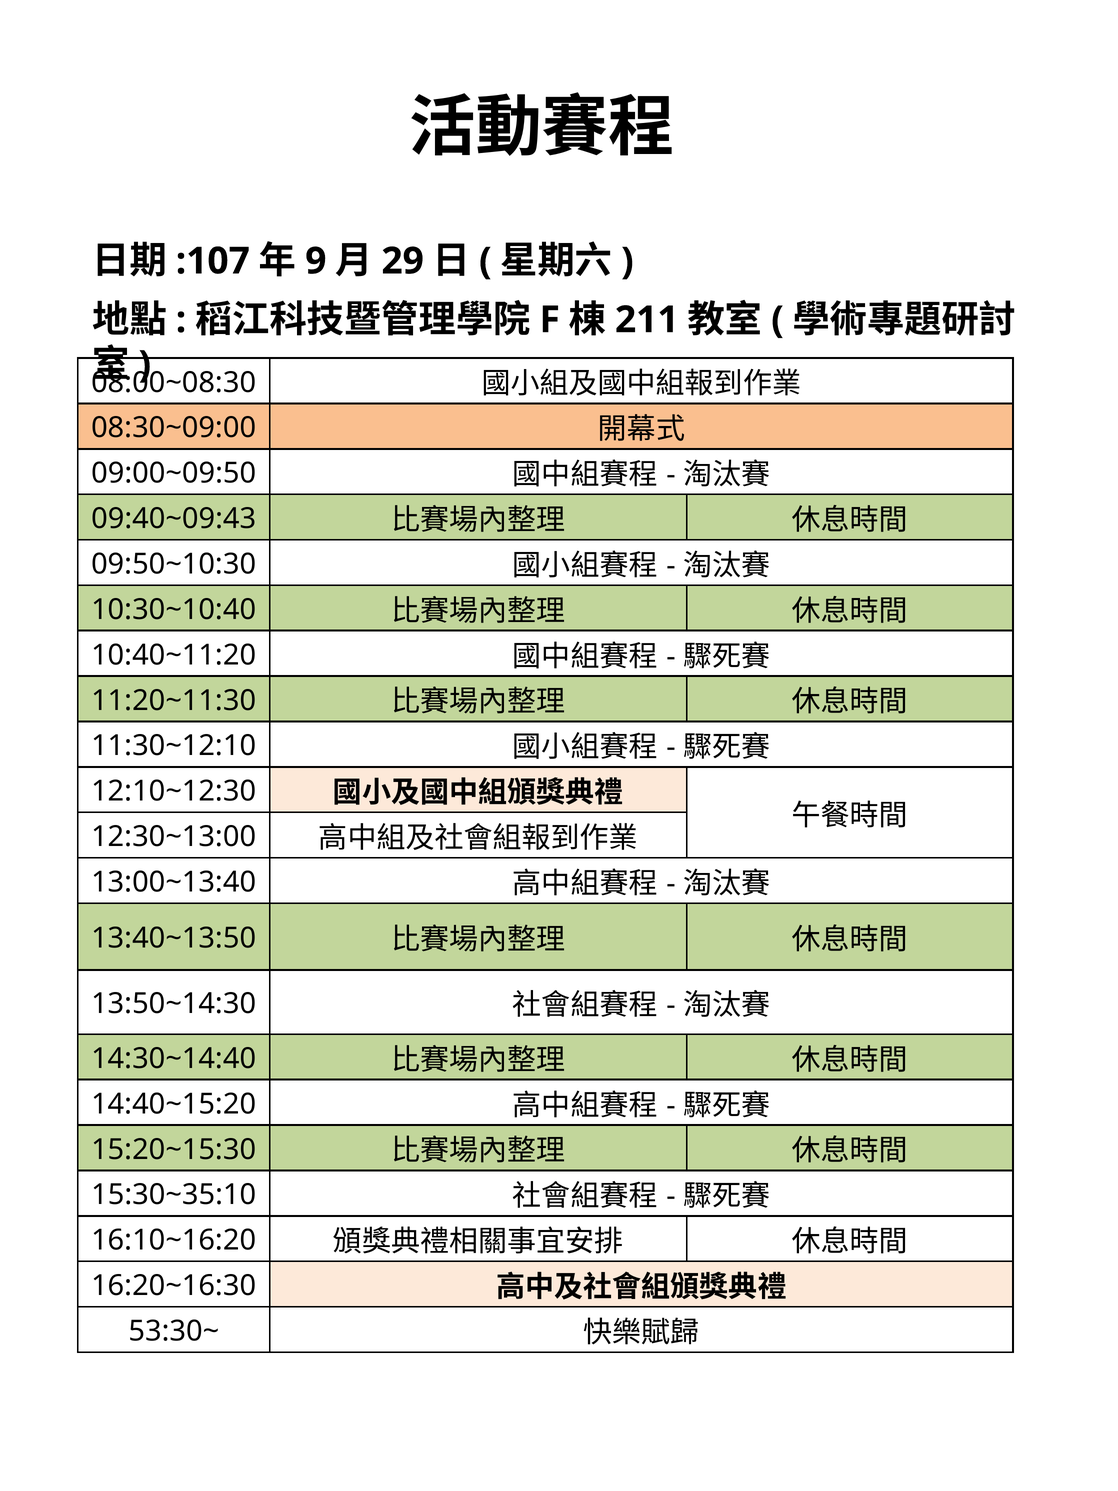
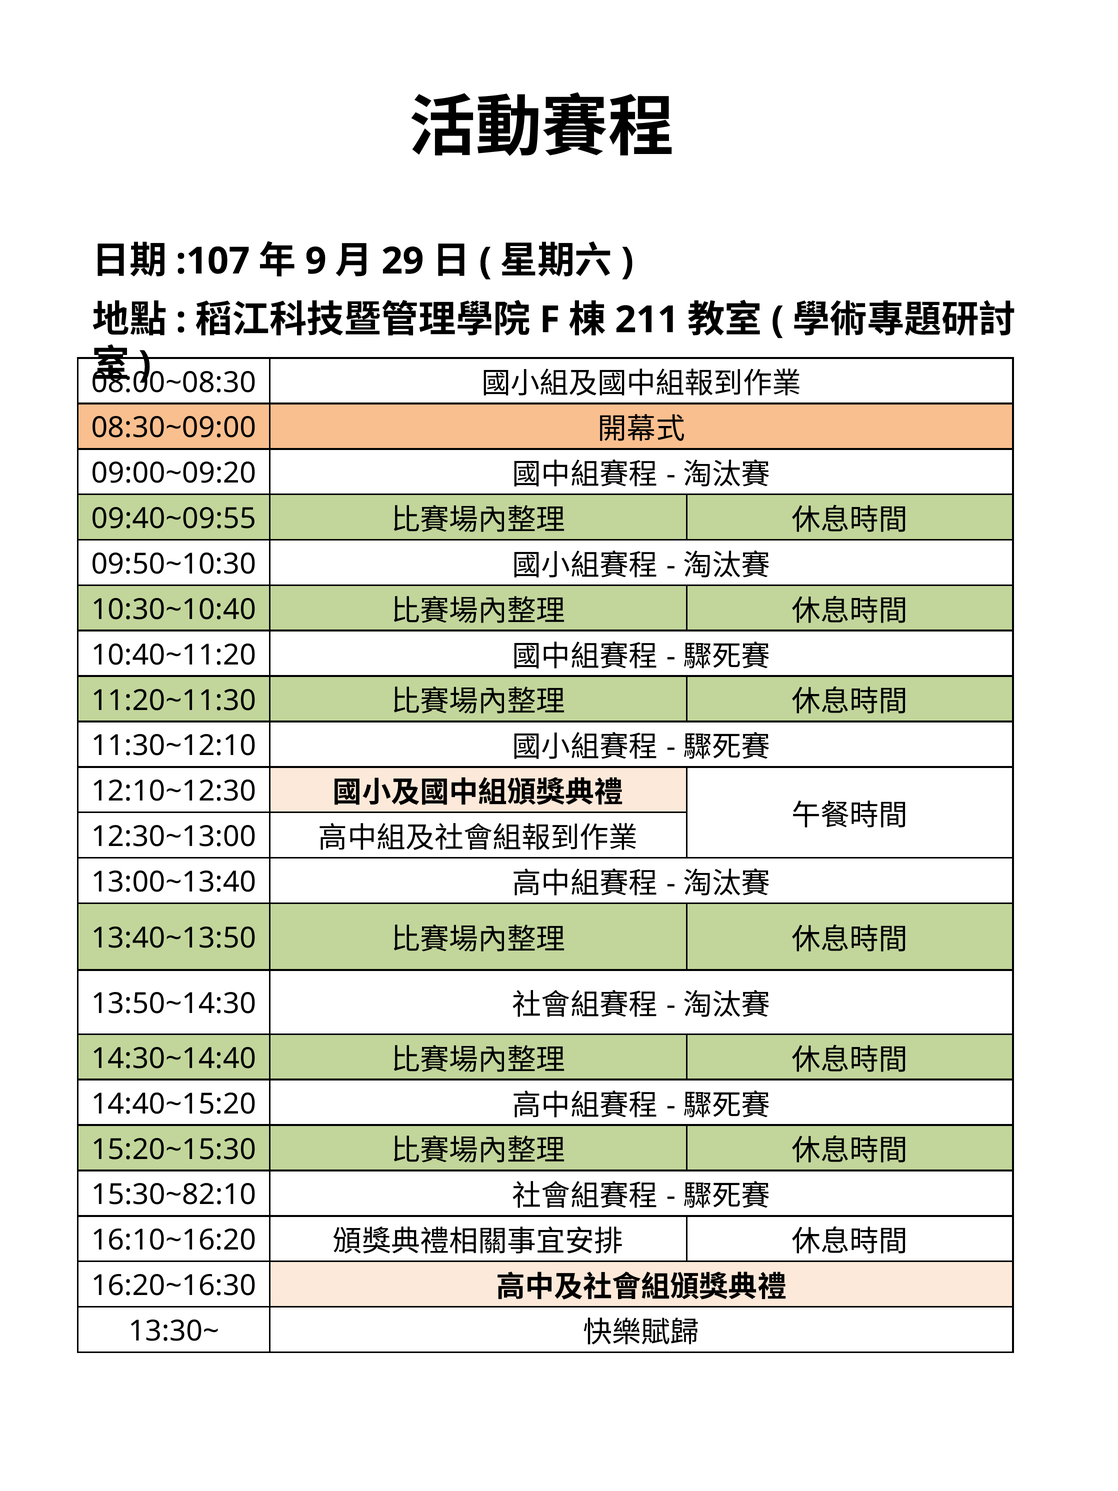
09:00~09:50: 09:00~09:50 -> 09:00~09:20 (174, 473)
09:40~09:43: 09:40~09:43 -> 09:40~09:55 (174, 519)
15:30~35:10: 15:30~35:10 -> 15:30~82:10 (174, 1195)
53:30~: 53:30~ -> 13:30~ (174, 1331)
